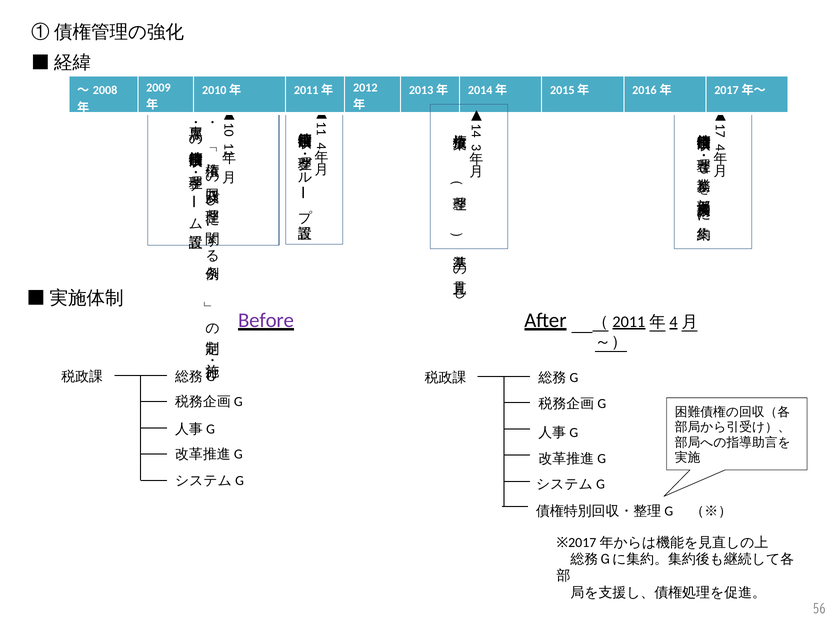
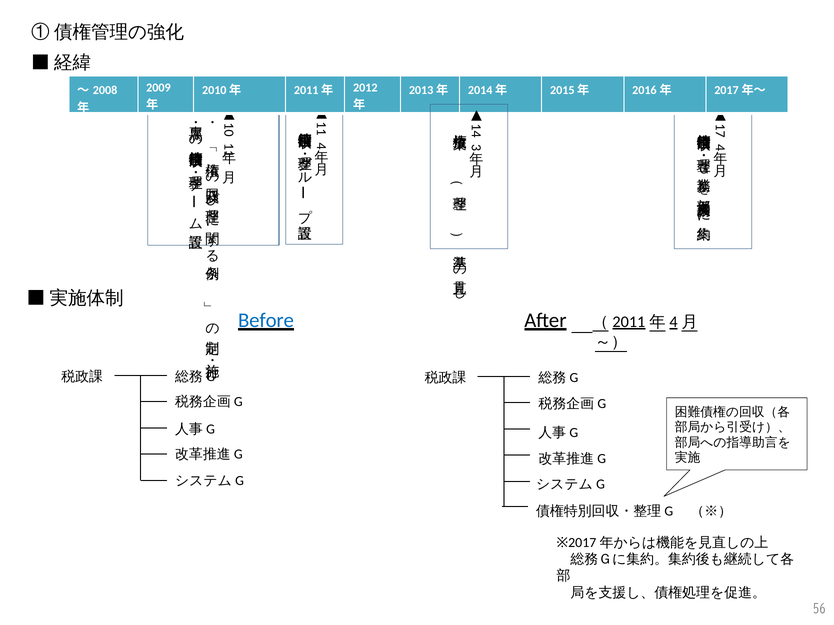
Before colour: purple -> blue (266, 320)
